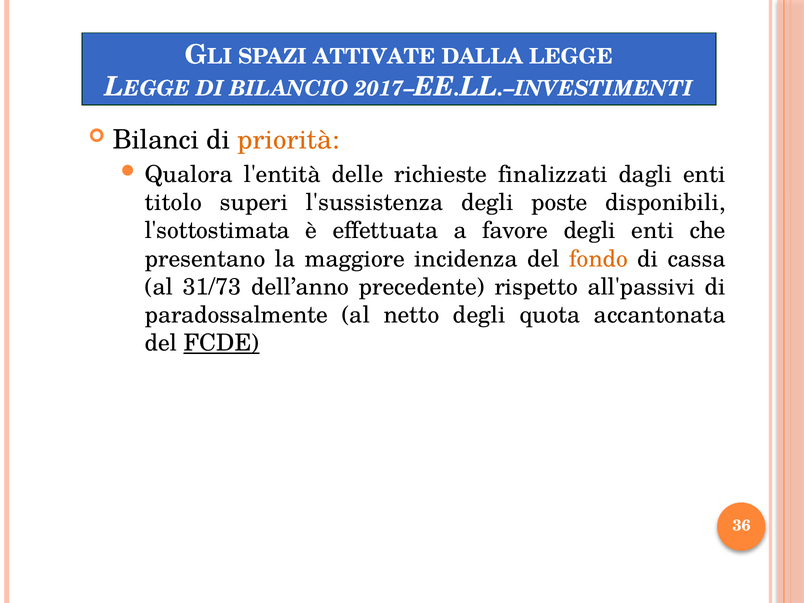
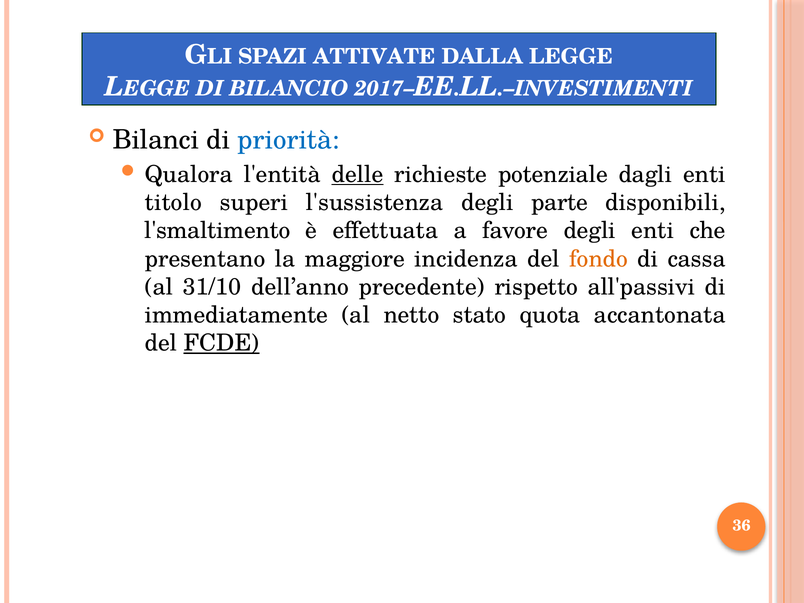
priorità colour: orange -> blue (289, 140)
delle underline: none -> present (358, 174)
finalizzati: finalizzati -> potenziale (553, 174)
poste: poste -> parte (559, 203)
l'sottostimata: l'sottostimata -> l'smaltimento (217, 231)
31/73: 31/73 -> 31/10 (212, 287)
paradossalmente: paradossalmente -> immediatamente (236, 315)
netto degli: degli -> stato (480, 315)
